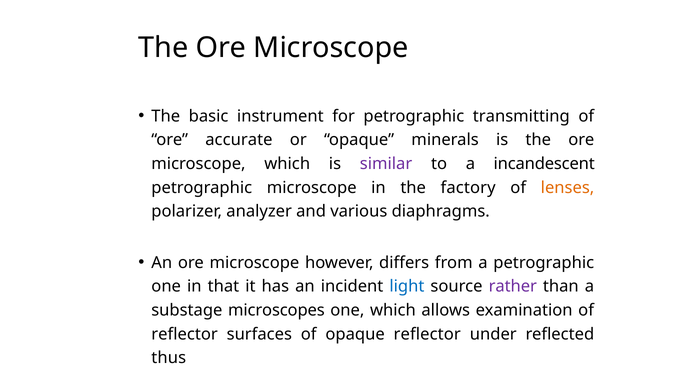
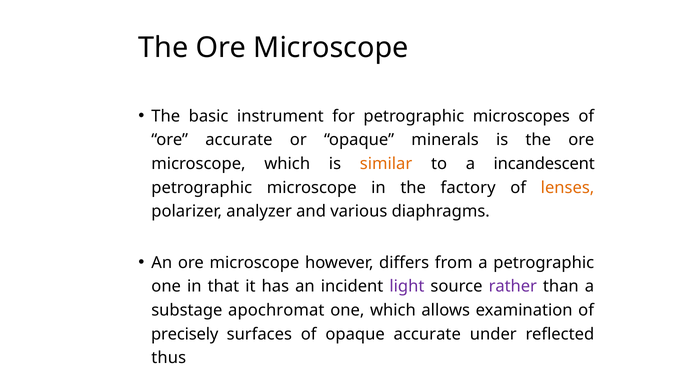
transmitting: transmitting -> microscopes (521, 116)
similar colour: purple -> orange (386, 164)
light colour: blue -> purple (407, 287)
microscopes: microscopes -> apochromat (276, 310)
reflector: reflector -> precisely (185, 334)
opaque reflector: reflector -> accurate (427, 334)
